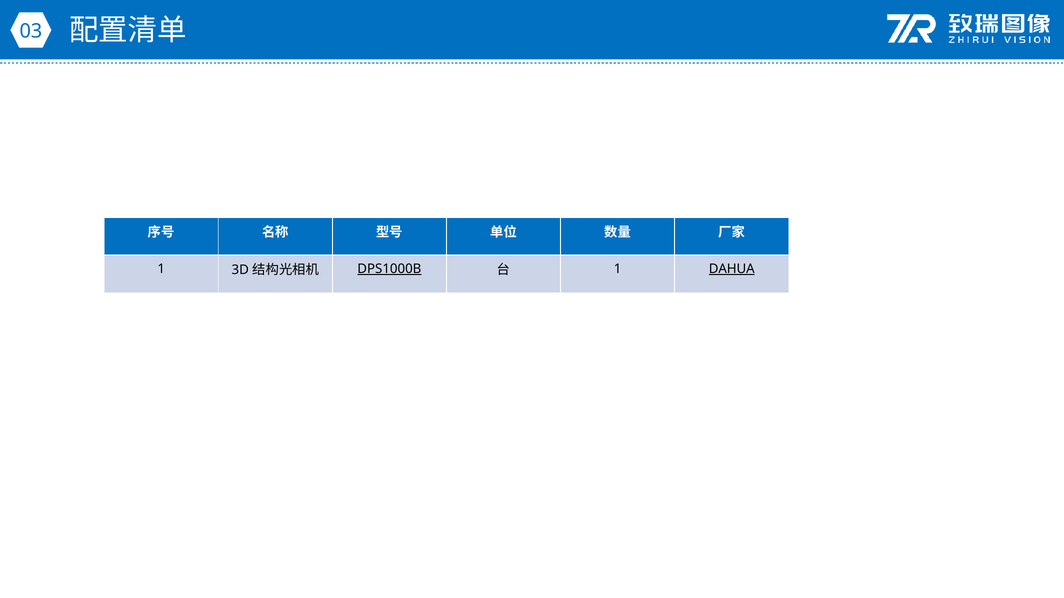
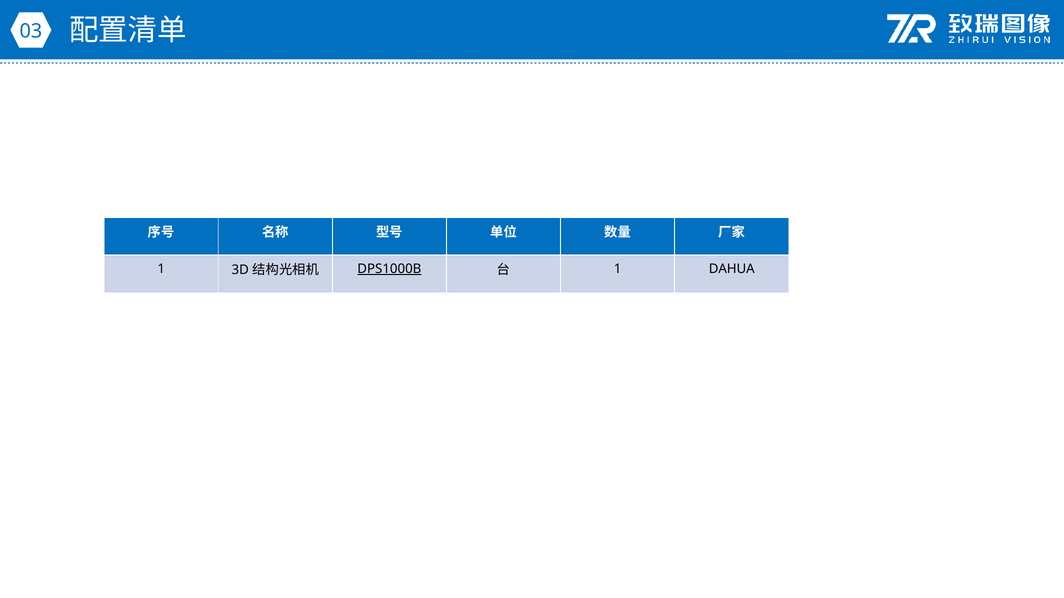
DAHUA underline: present -> none (732, 269)
